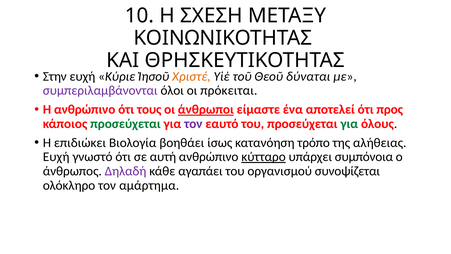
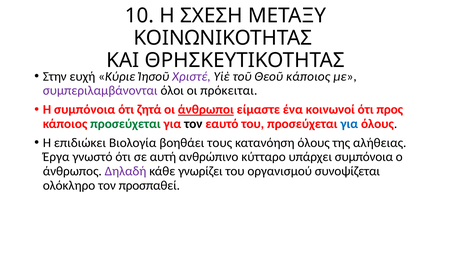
Χριστέ colour: orange -> purple (191, 76)
Θεοῦ δύναται: δύναται -> κάποιος (308, 76)
Η ανθρώπινο: ανθρώπινο -> συμπόνοια (85, 109)
τους: τους -> ζητά (149, 109)
αποτελεί: αποτελεί -> κοινωνοί (330, 109)
τον colour: purple -> black (193, 124)
για colour: green -> blue (349, 124)
ίσως: ίσως -> τους (220, 142)
κατανόηση τρόπο: τρόπο -> όλους (314, 142)
Ευχή: Ευχή -> Έργα (56, 157)
κύτταρο underline: present -> none (264, 157)
αγαπάει: αγαπάει -> γνωρίζει (200, 171)
αμάρτημα: αμάρτημα -> προσπαθεί (149, 185)
